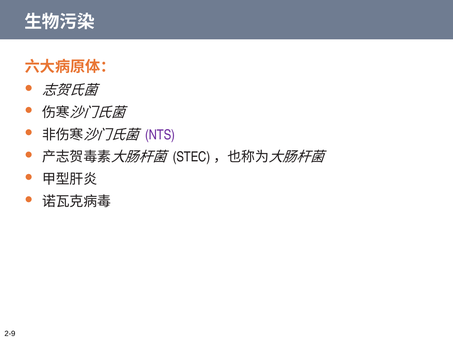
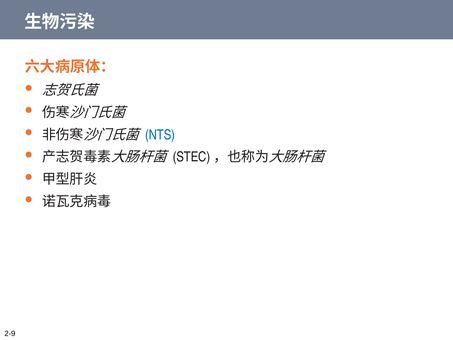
NTS colour: purple -> blue (160, 135)
